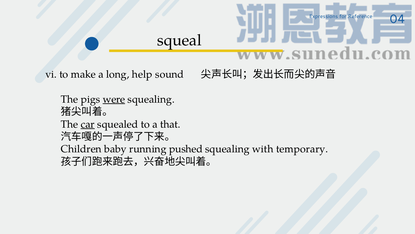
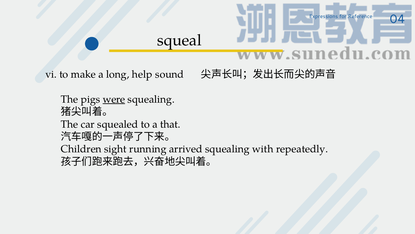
car underline: present -> none (88, 124)
baby: baby -> sight (115, 149)
pushed: pushed -> arrived (186, 149)
temporary: temporary -> repeatedly (302, 149)
